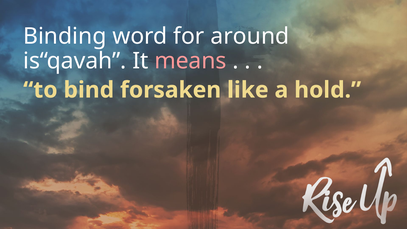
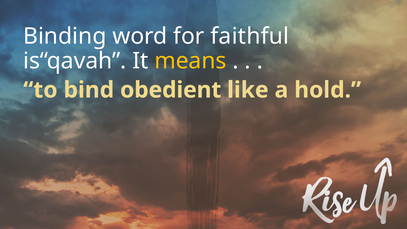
around: around -> faithful (250, 36)
means colour: pink -> yellow (190, 61)
forsaken: forsaken -> obedient (171, 90)
